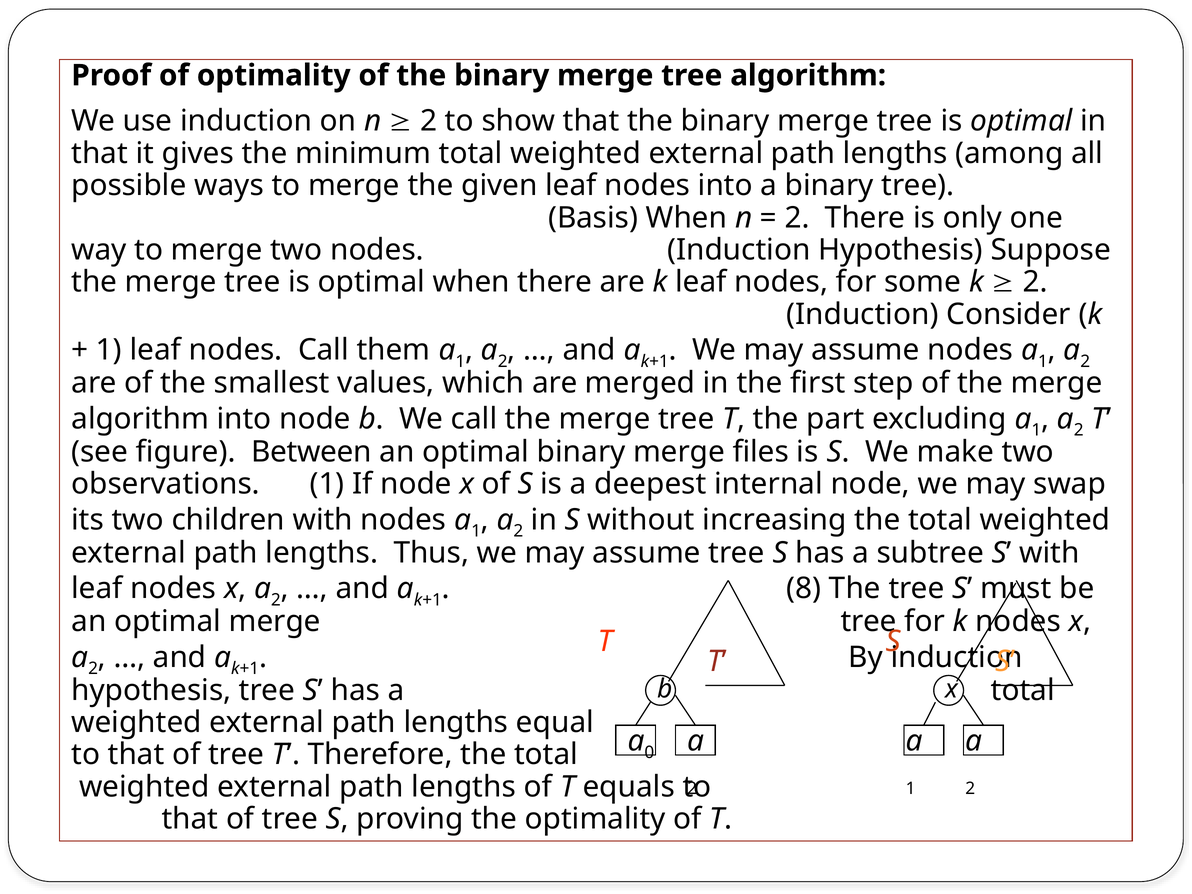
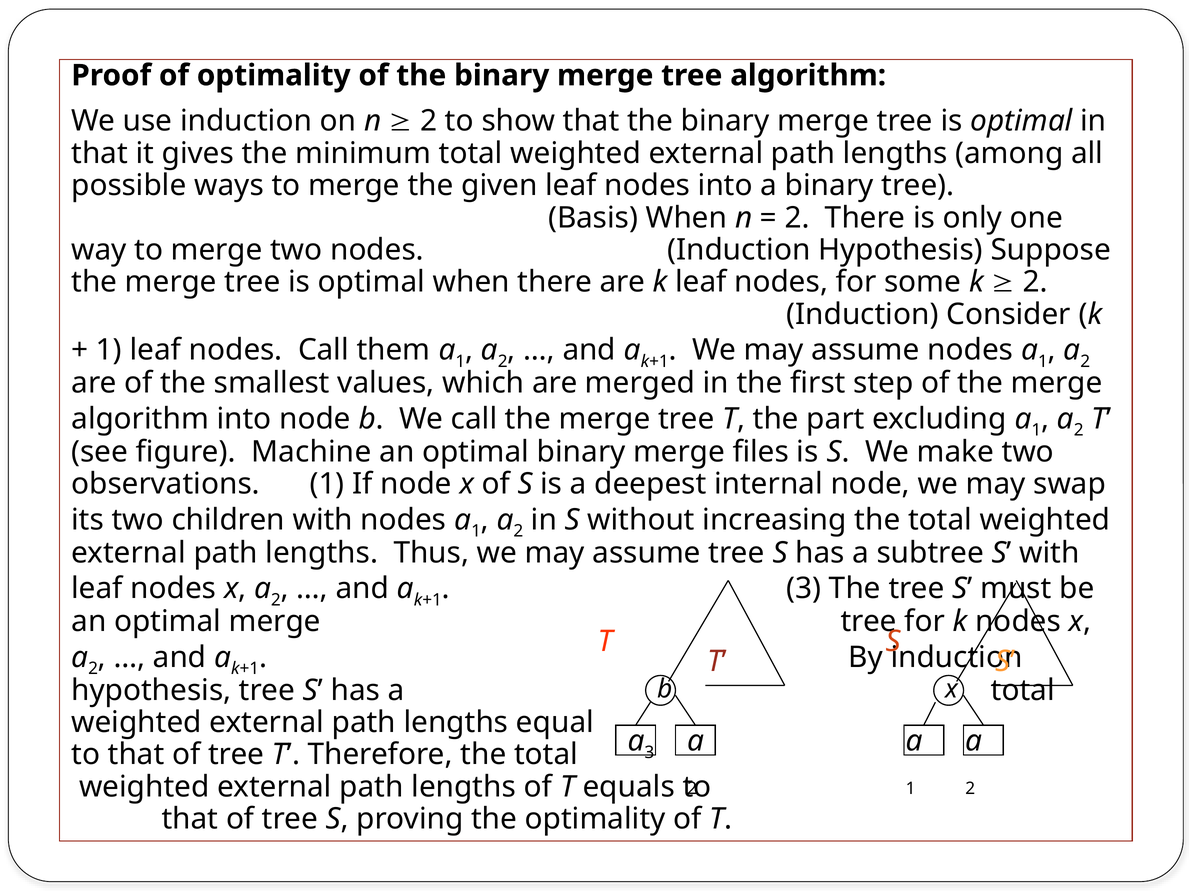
Between: Between -> Machine (311, 452)
8: 8 -> 3 (804, 588)
a 0: 0 -> 3 (649, 753)
